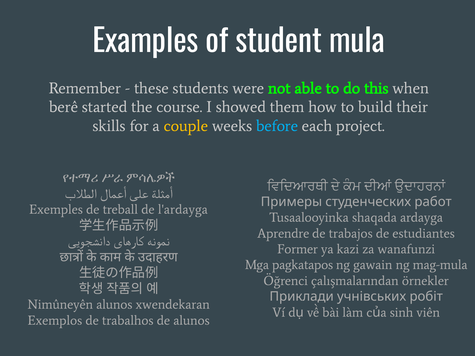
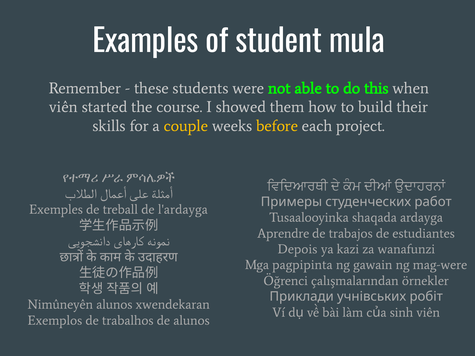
berê: berê -> viên (63, 107)
before colour: light blue -> yellow (277, 126)
Former: Former -> Depois (297, 249)
pagkatapos: pagkatapos -> pagpipinta (302, 265)
mag-mula: mag-mula -> mag-were (440, 265)
